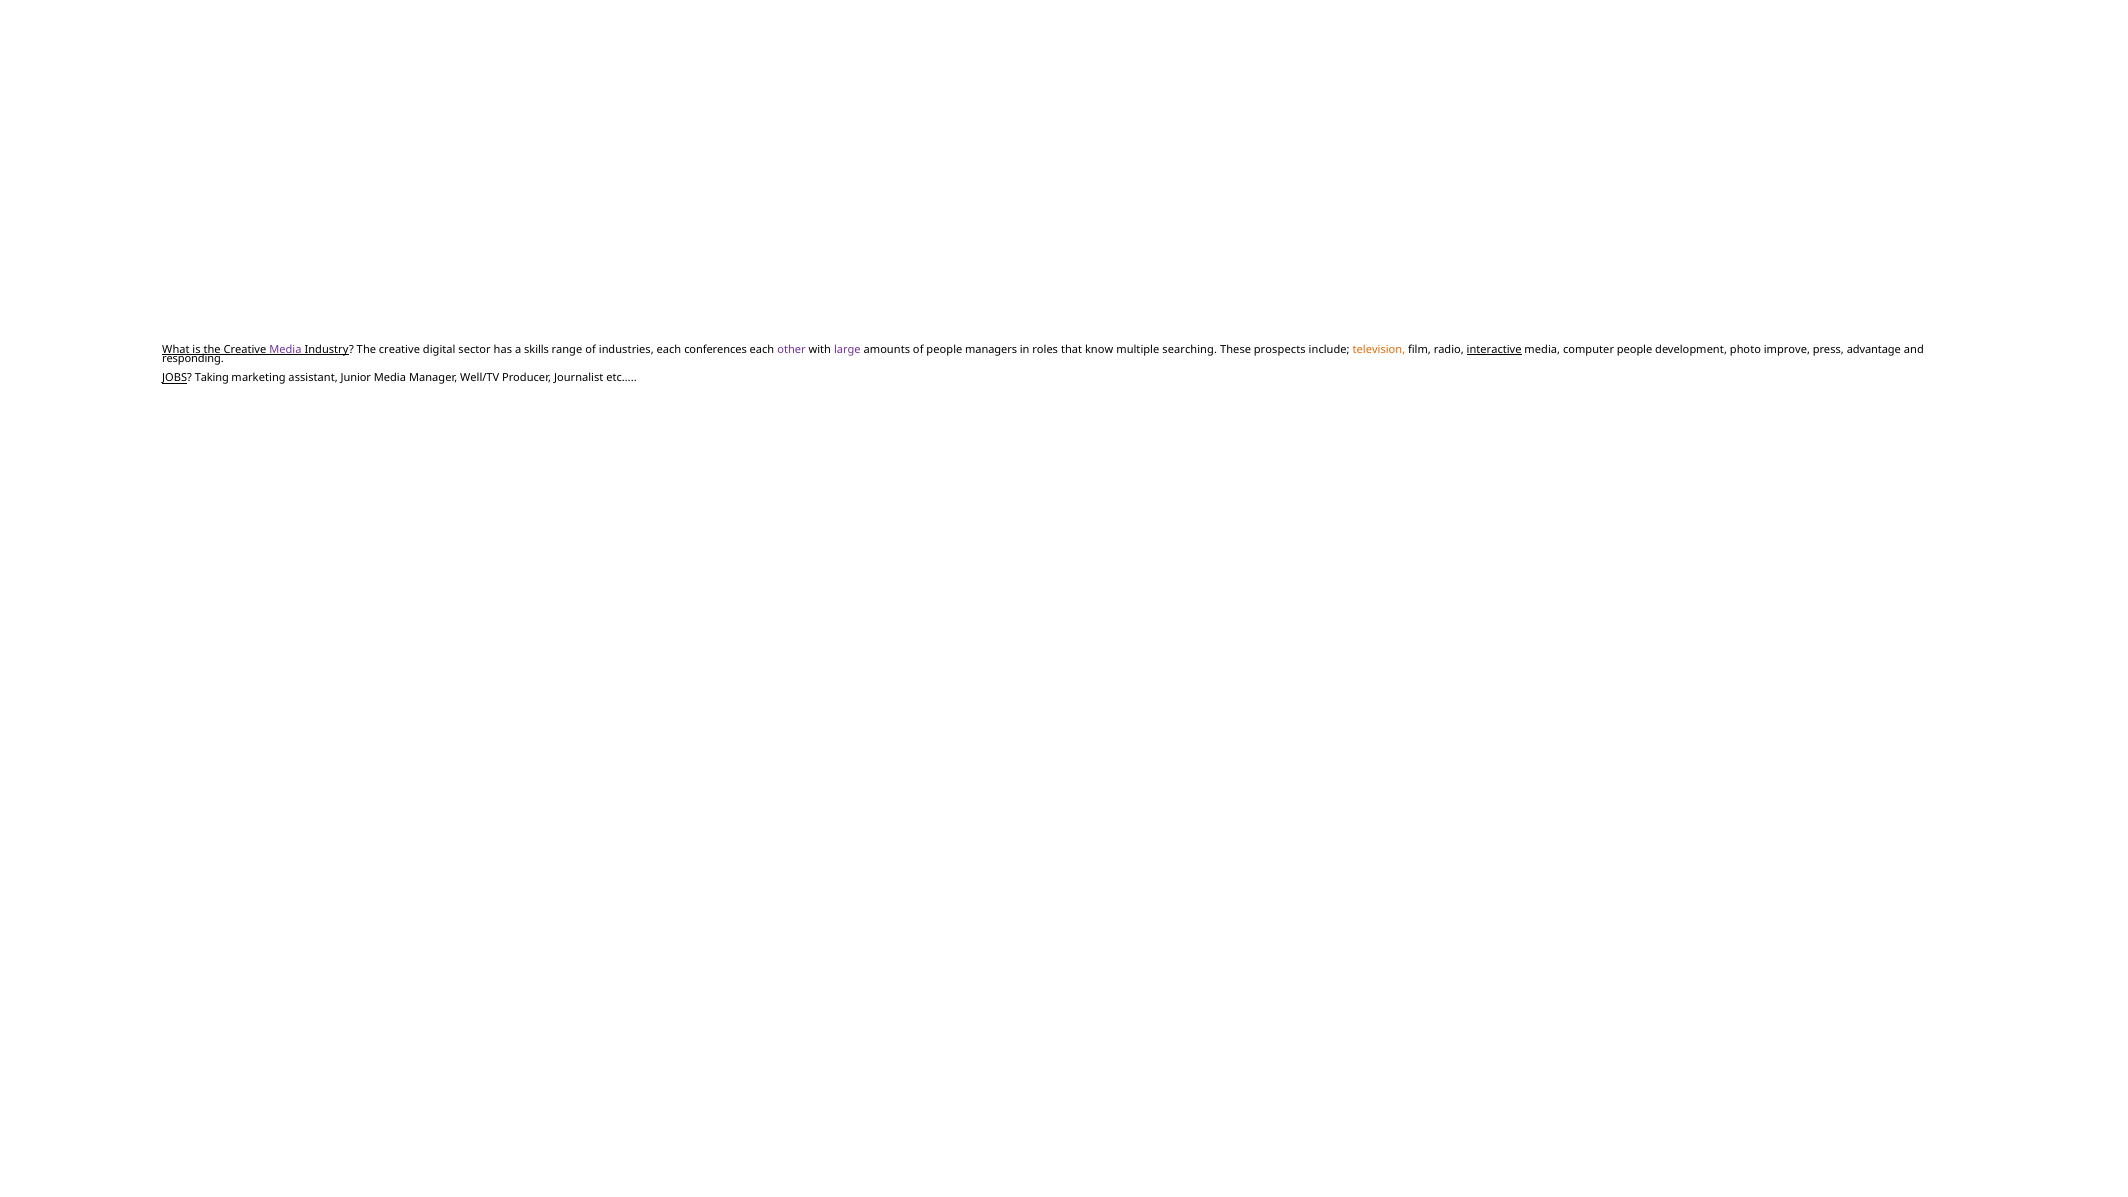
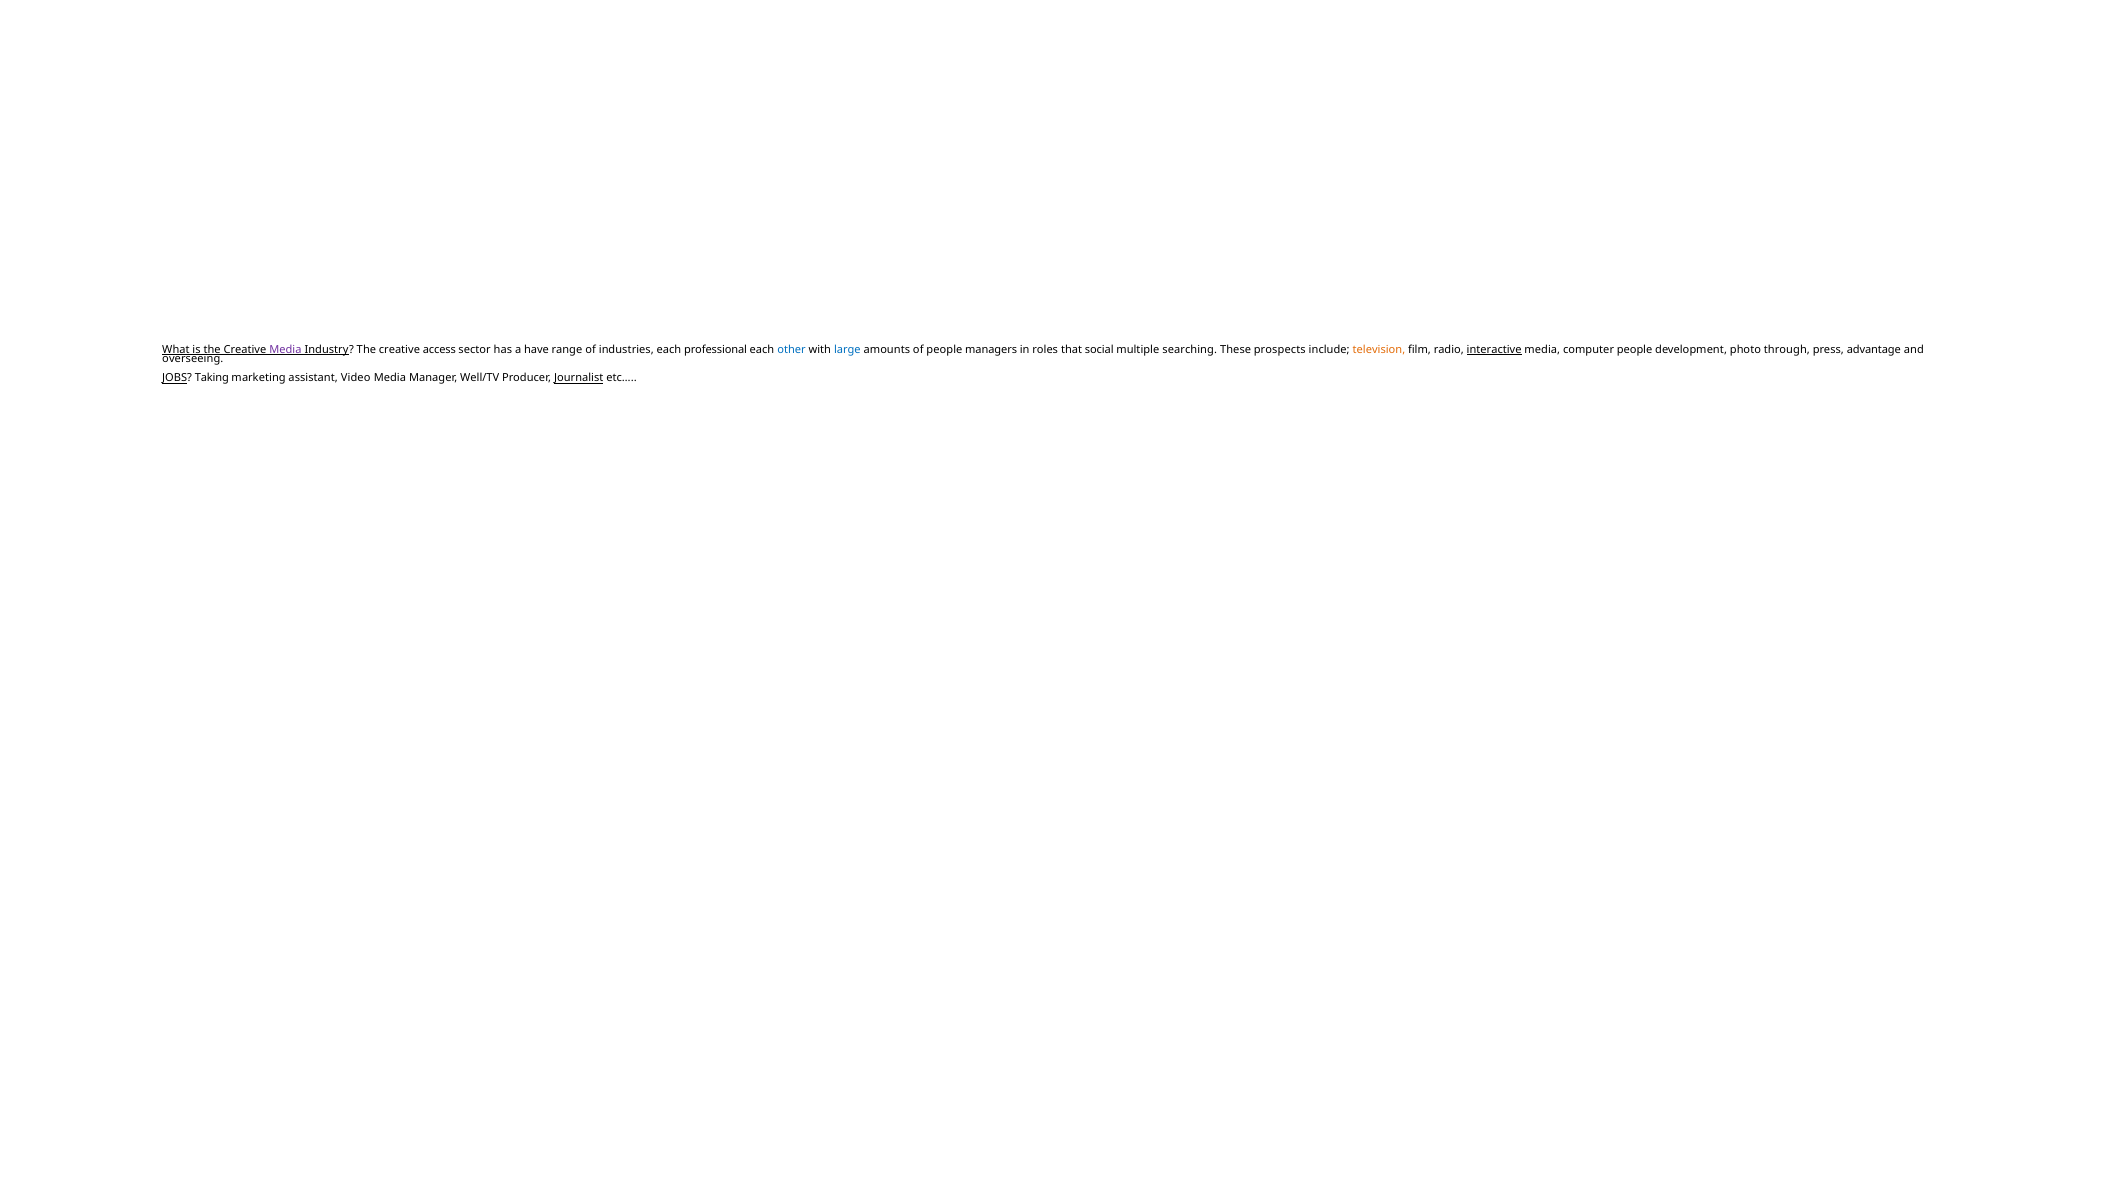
digital: digital -> access (439, 350)
skills: skills -> have (537, 350)
conferences: conferences -> professional (716, 350)
other colour: purple -> blue (792, 350)
large colour: purple -> blue (847, 350)
know: know -> social (1099, 350)
improve: improve -> through (1787, 350)
responding: responding -> overseeing (193, 359)
Junior: Junior -> Video (356, 378)
Journalist underline: none -> present (579, 378)
